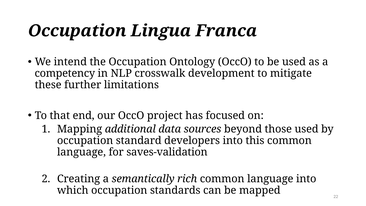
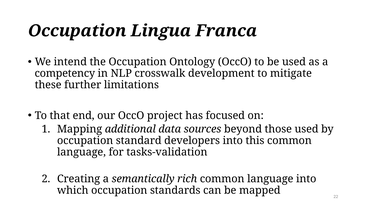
saves-validation: saves-validation -> tasks-validation (167, 152)
